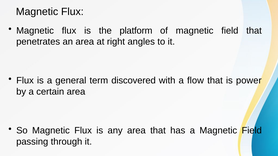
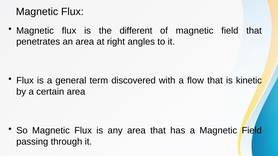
platform: platform -> different (136, 31)
power: power -> kinetic (249, 81)
